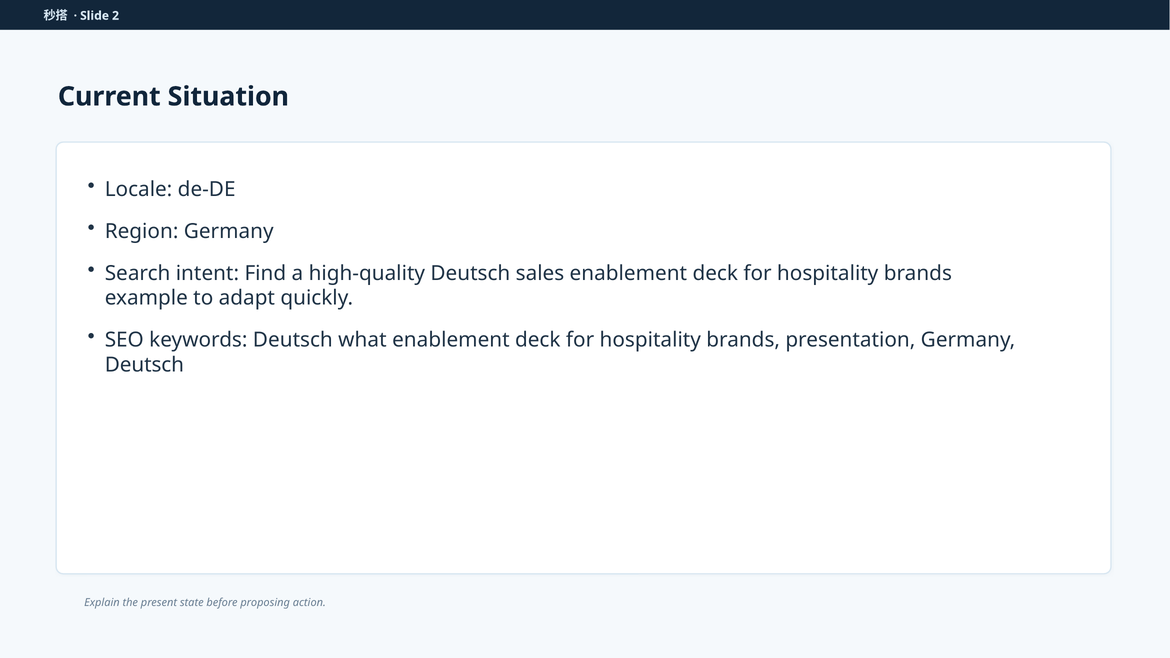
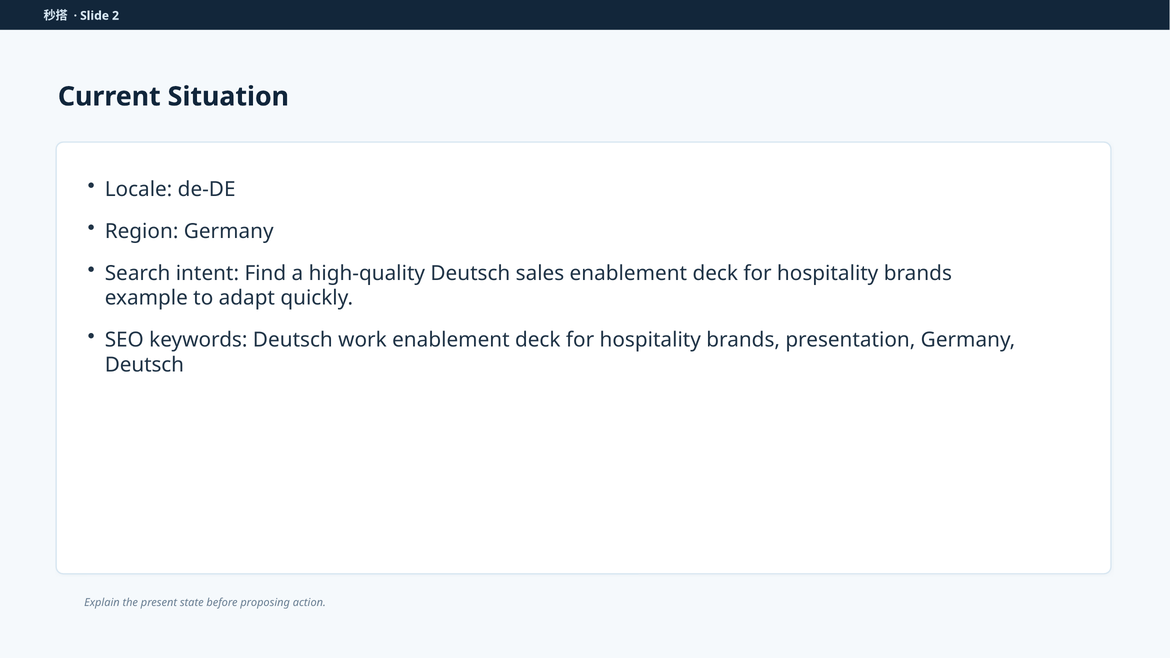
what: what -> work (362, 340)
